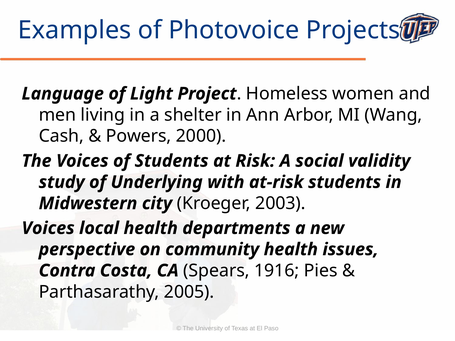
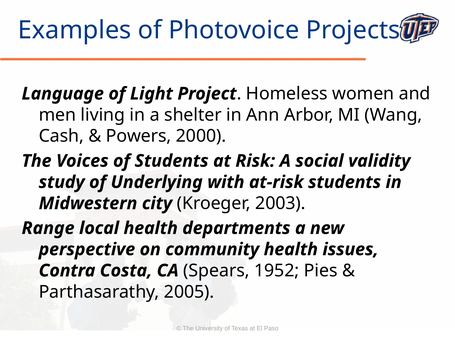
Voices: Voices -> Range (48, 228)
1916: 1916 -> 1952 (277, 271)
